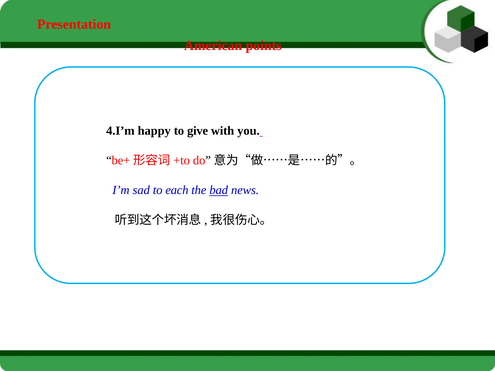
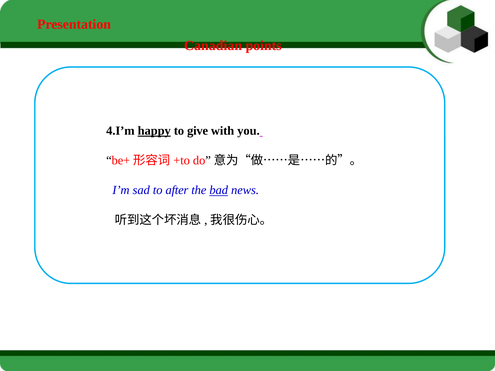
American: American -> Canadian (213, 46)
happy underline: none -> present (154, 131)
each: each -> after (177, 190)
